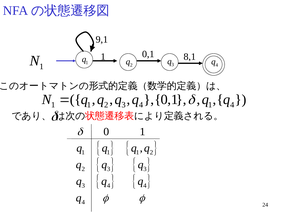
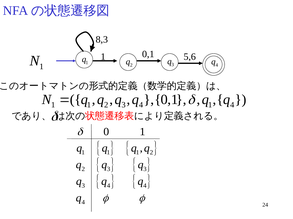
9,1: 9,1 -> 8,3 (102, 40)
8,1: 8,1 -> 5,6 (190, 57)
